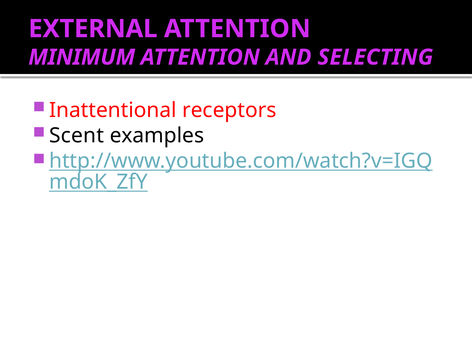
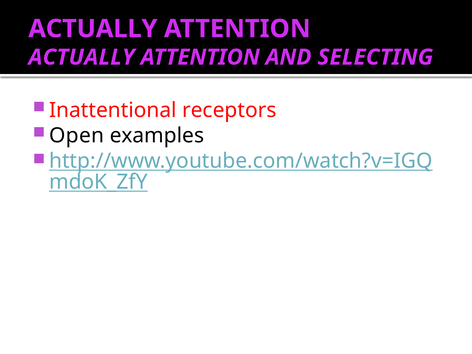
EXTERNAL: EXTERNAL -> ACTUALLY (93, 29)
MINIMUM: MINIMUM -> ACTUALLY (82, 57)
Scent: Scent -> Open (77, 136)
